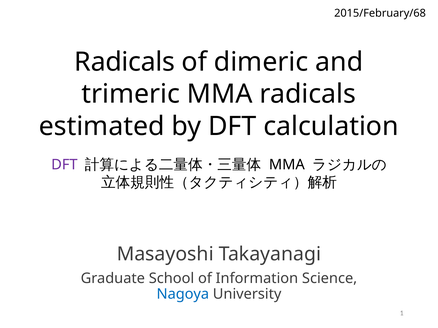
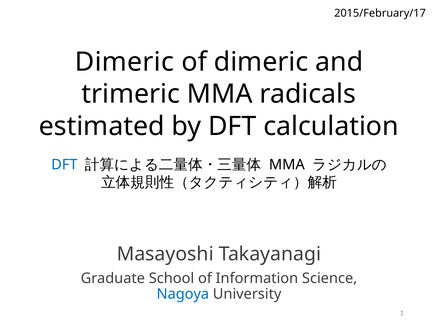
2015/February/68: 2015/February/68 -> 2015/February/17 (380, 13)
Radicals: Radicals -> Dimeric (124, 62)
DFT colour: purple -> blue (64, 165)
